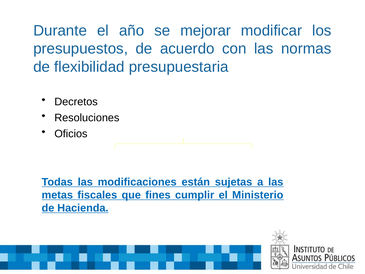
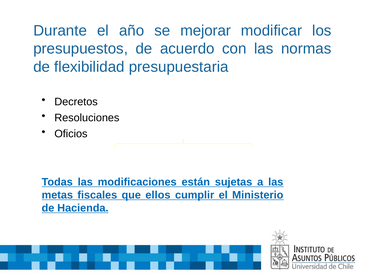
fines: fines -> ellos (158, 195)
